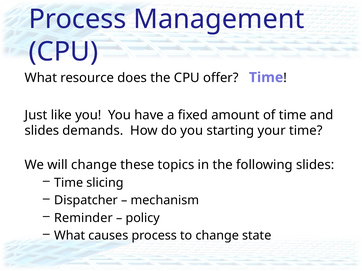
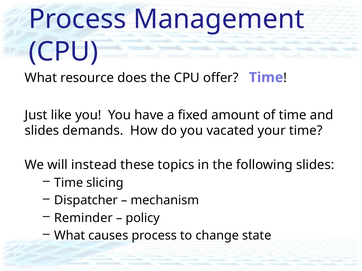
starting: starting -> vacated (230, 131)
will change: change -> instead (94, 165)
